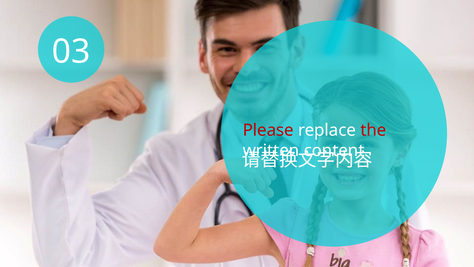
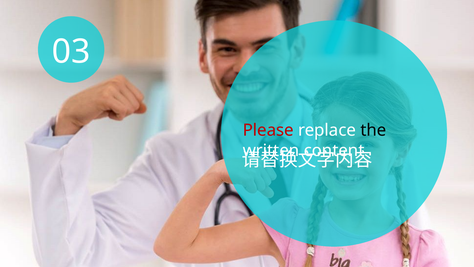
the colour: red -> black (373, 130)
